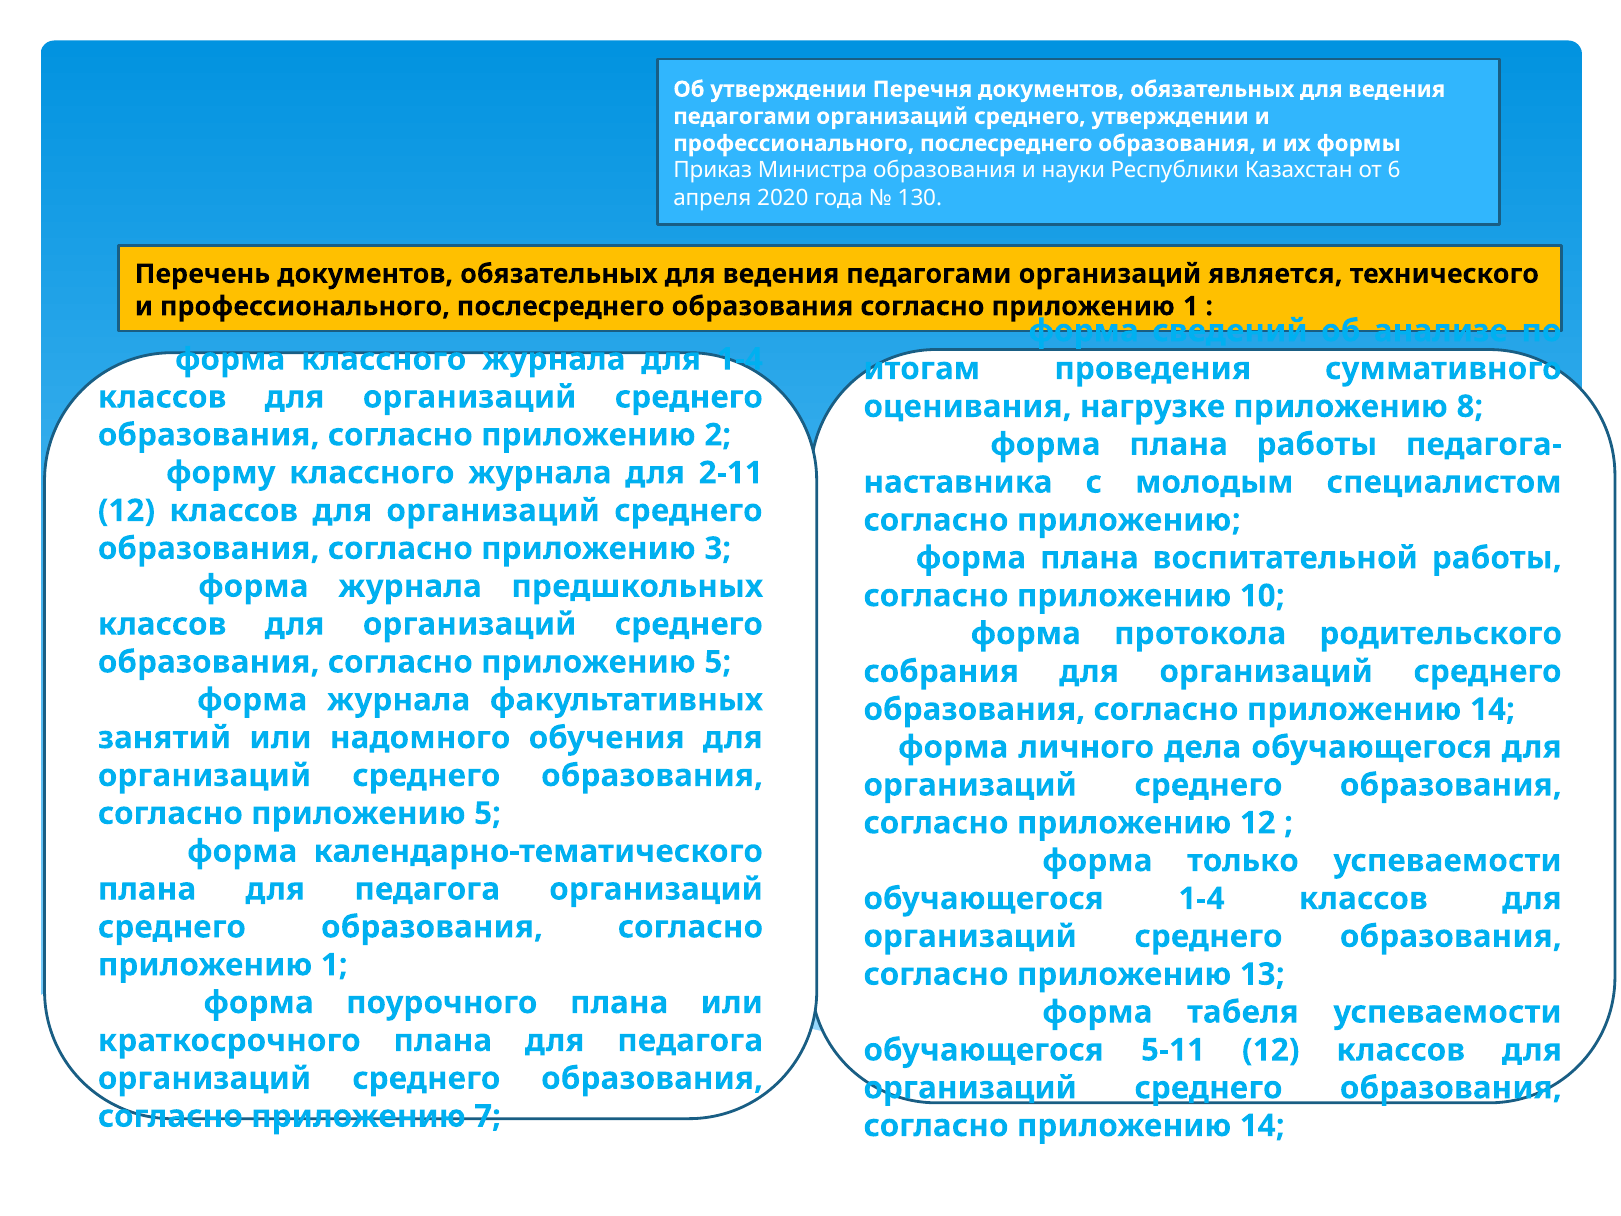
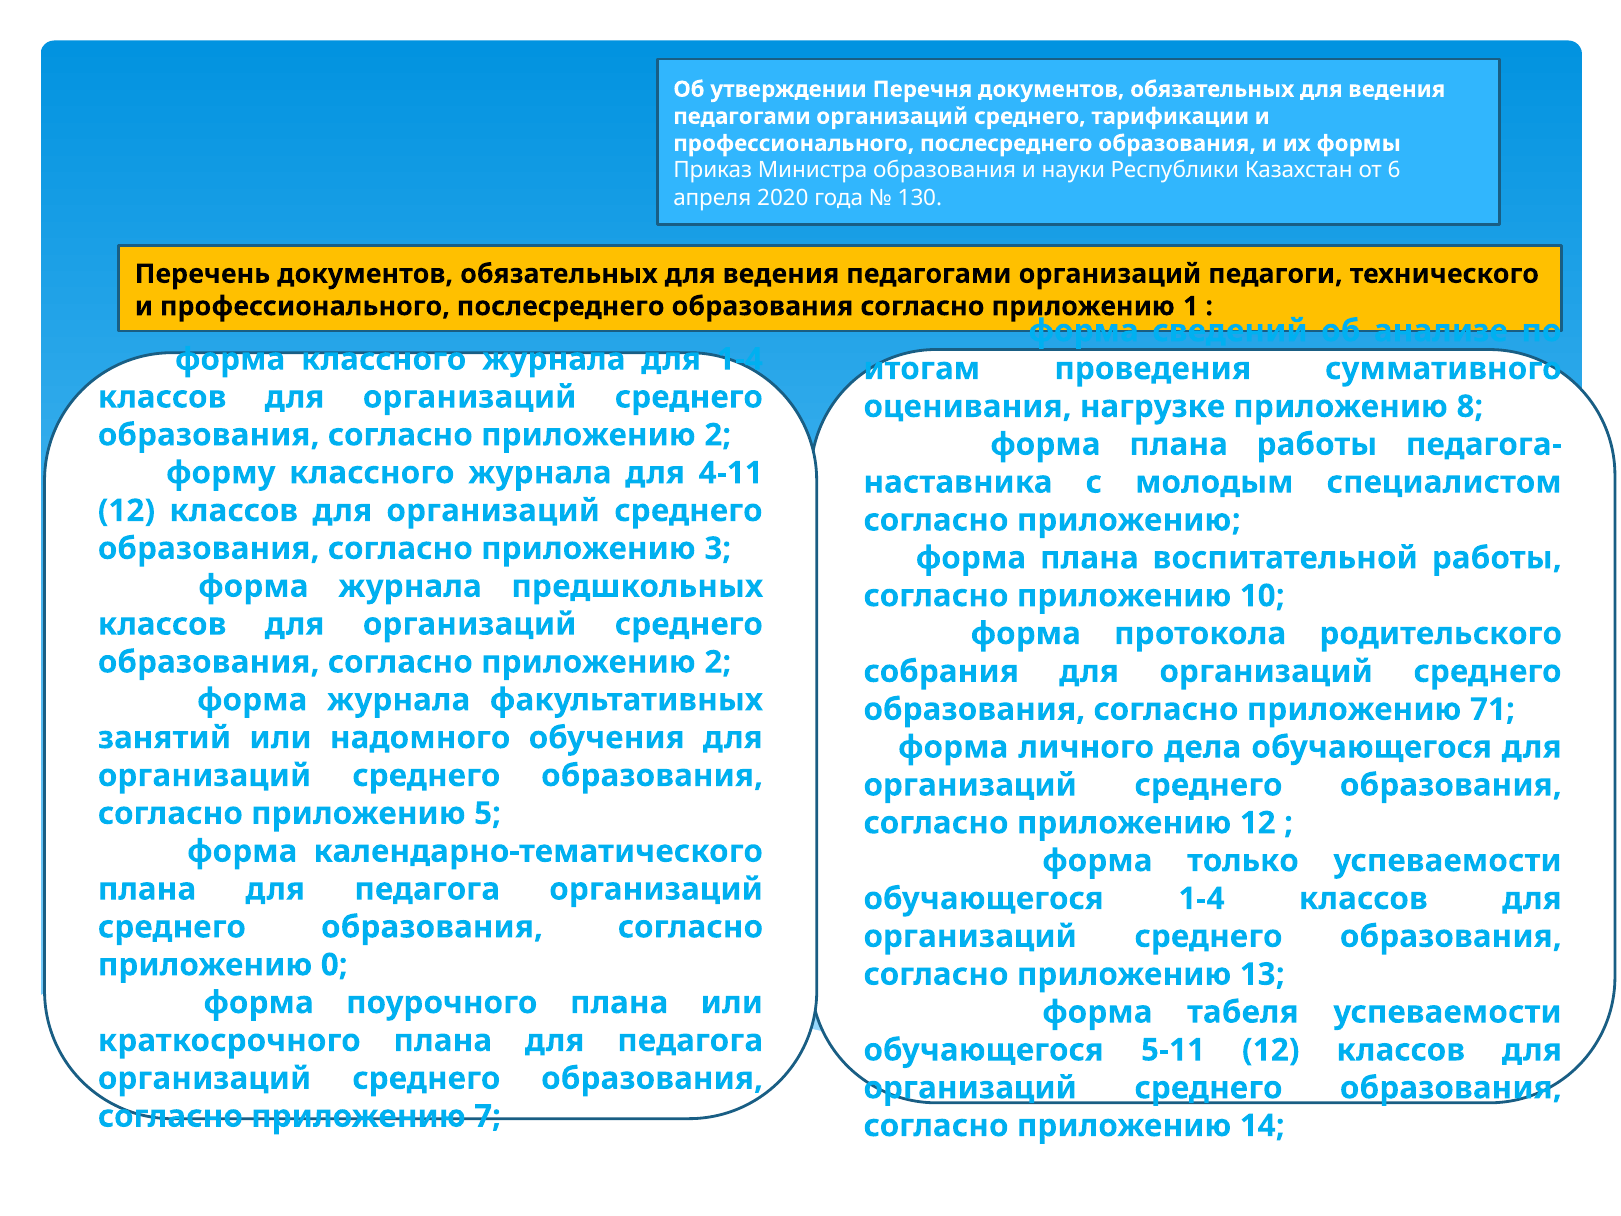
среднего утверждении: утверждении -> тарификации (1170, 116)
является: является -> педагоги (1275, 274)
2-11: 2-11 -> 4-11 (731, 473)
5: 5 -> 2 (718, 662)
14: 14 -> 71 (1492, 709)
1: 1 -> 0 (334, 965)
